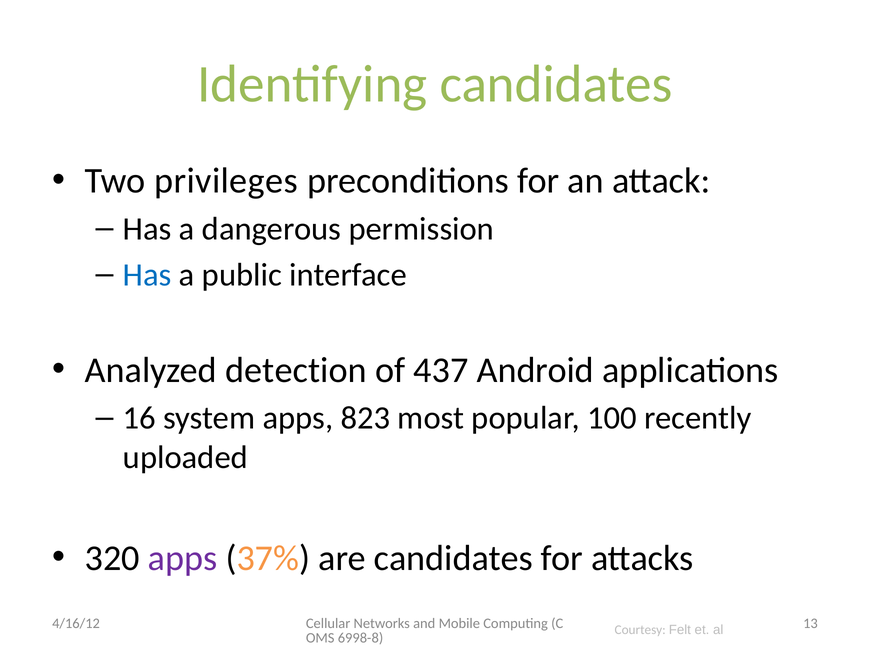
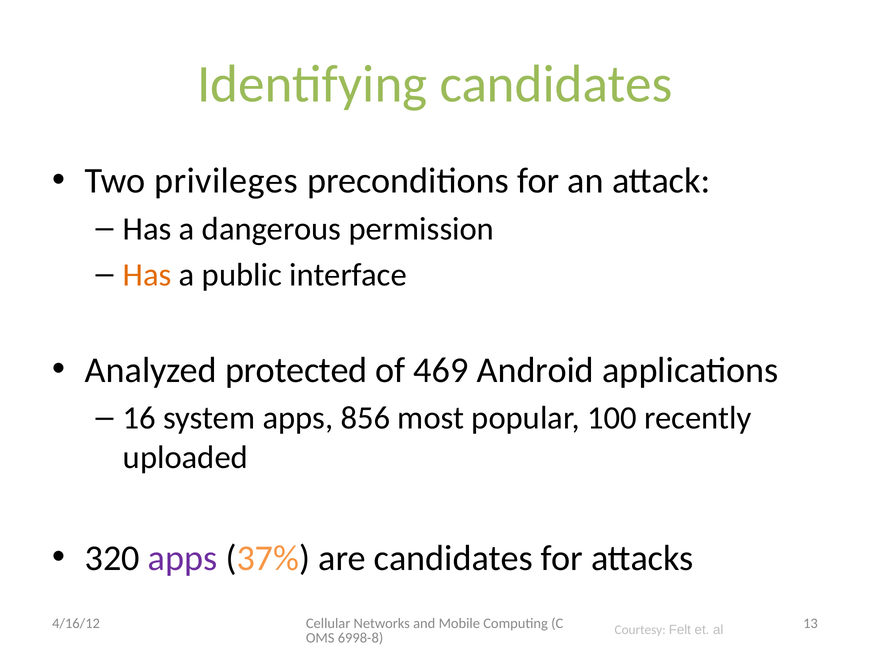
Has colour: blue -> orange (147, 275)
detection: detection -> protected (296, 370)
437: 437 -> 469 (441, 370)
823: 823 -> 856 (365, 418)
